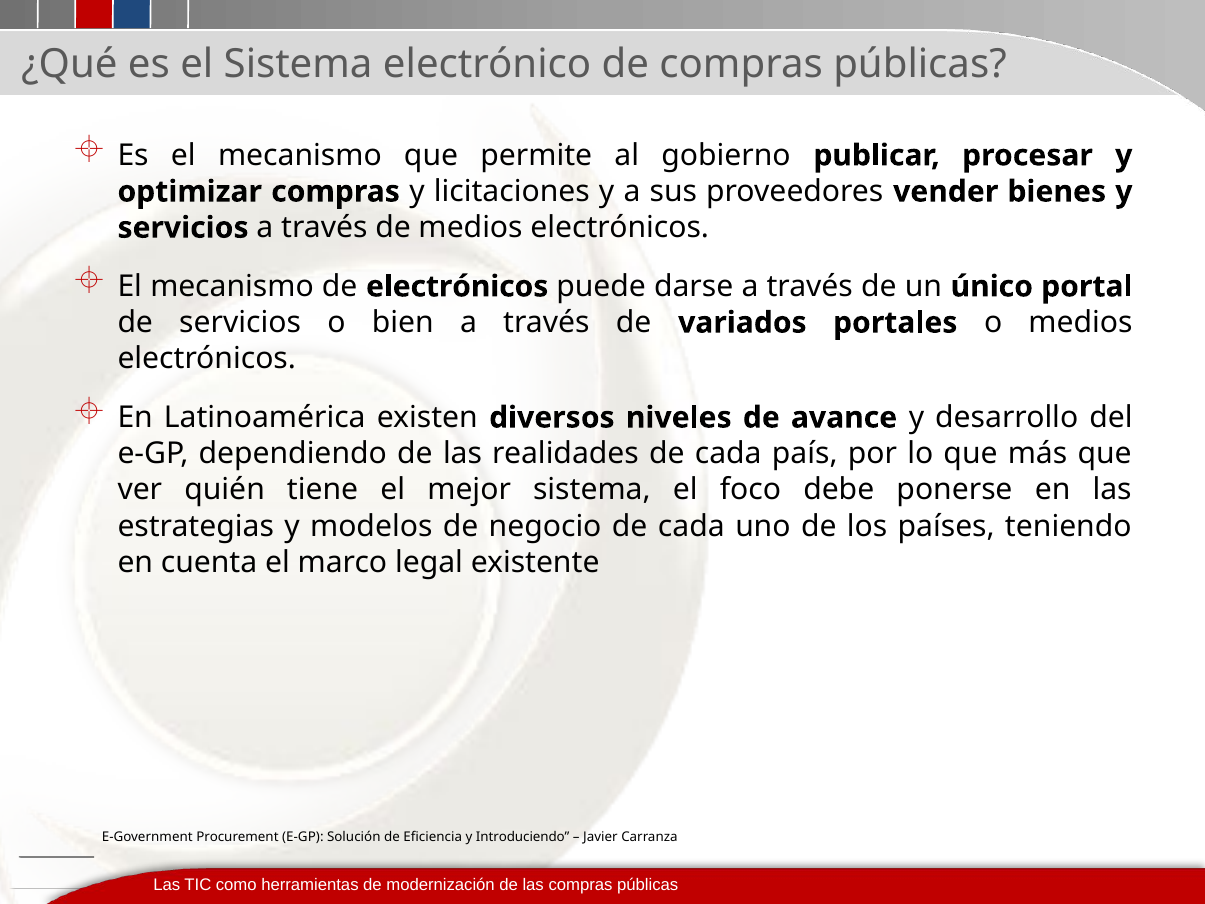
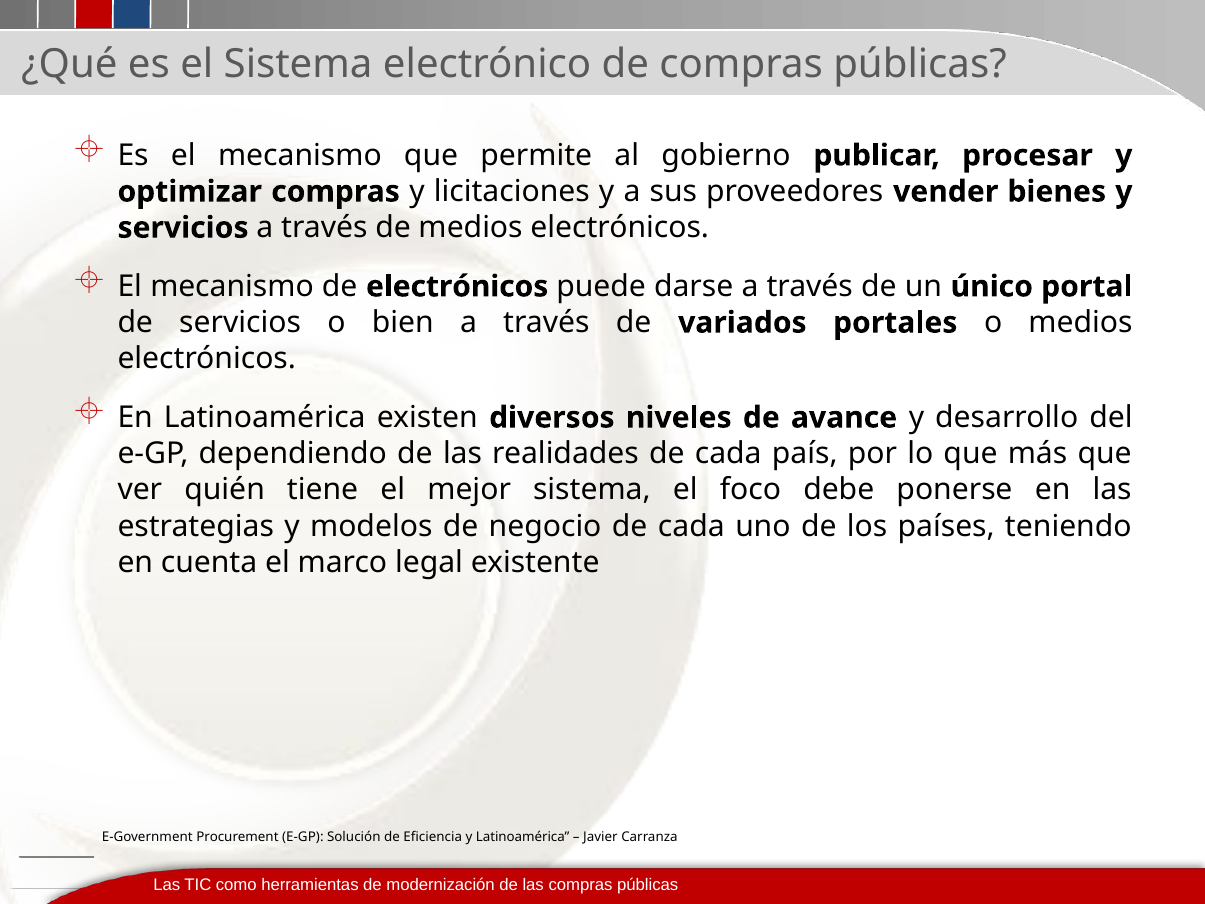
y Introduciendo: Introduciendo -> Latinoamérica (523, 837)
